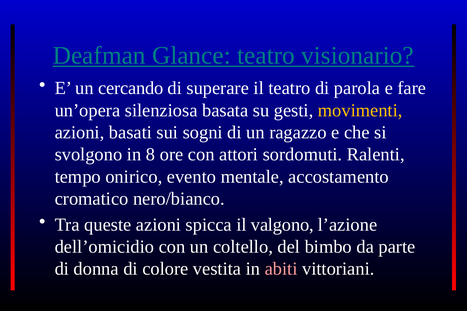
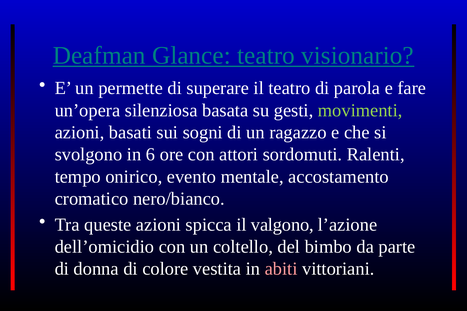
cercando: cercando -> permette (131, 88)
movimenti colour: yellow -> light green (360, 110)
8: 8 -> 6 (151, 155)
